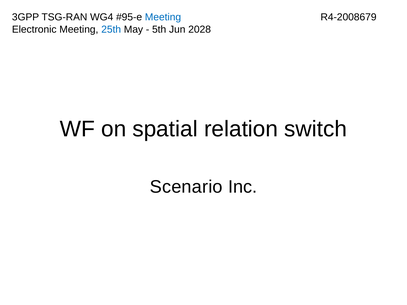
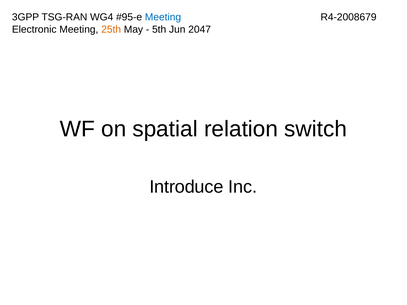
25th colour: blue -> orange (111, 29)
2028: 2028 -> 2047 (200, 29)
Scenario: Scenario -> Introduce (186, 187)
